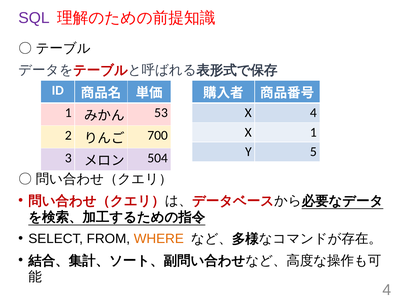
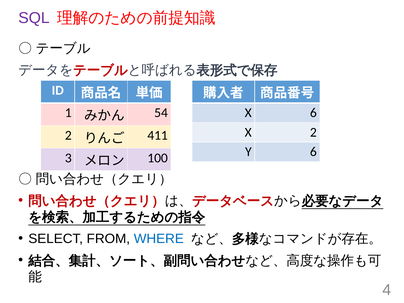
53: 53 -> 54 (161, 113)
X 4: 4 -> 6 (313, 113)
X 1: 1 -> 2 (313, 132)
700: 700 -> 411 (158, 135)
Y 5: 5 -> 6 (313, 152)
504: 504 -> 100 (158, 158)
WHERE colour: orange -> blue (159, 239)
